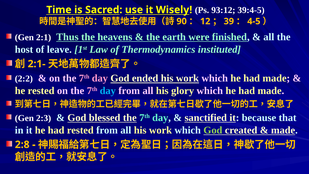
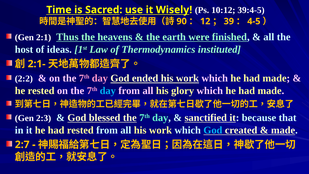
93:12: 93:12 -> 10:12 (223, 10)
leave: leave -> ideas (59, 49)
God colour: light green -> light blue (213, 130)
2:8: 2:8 -> 2:7 (22, 144)
